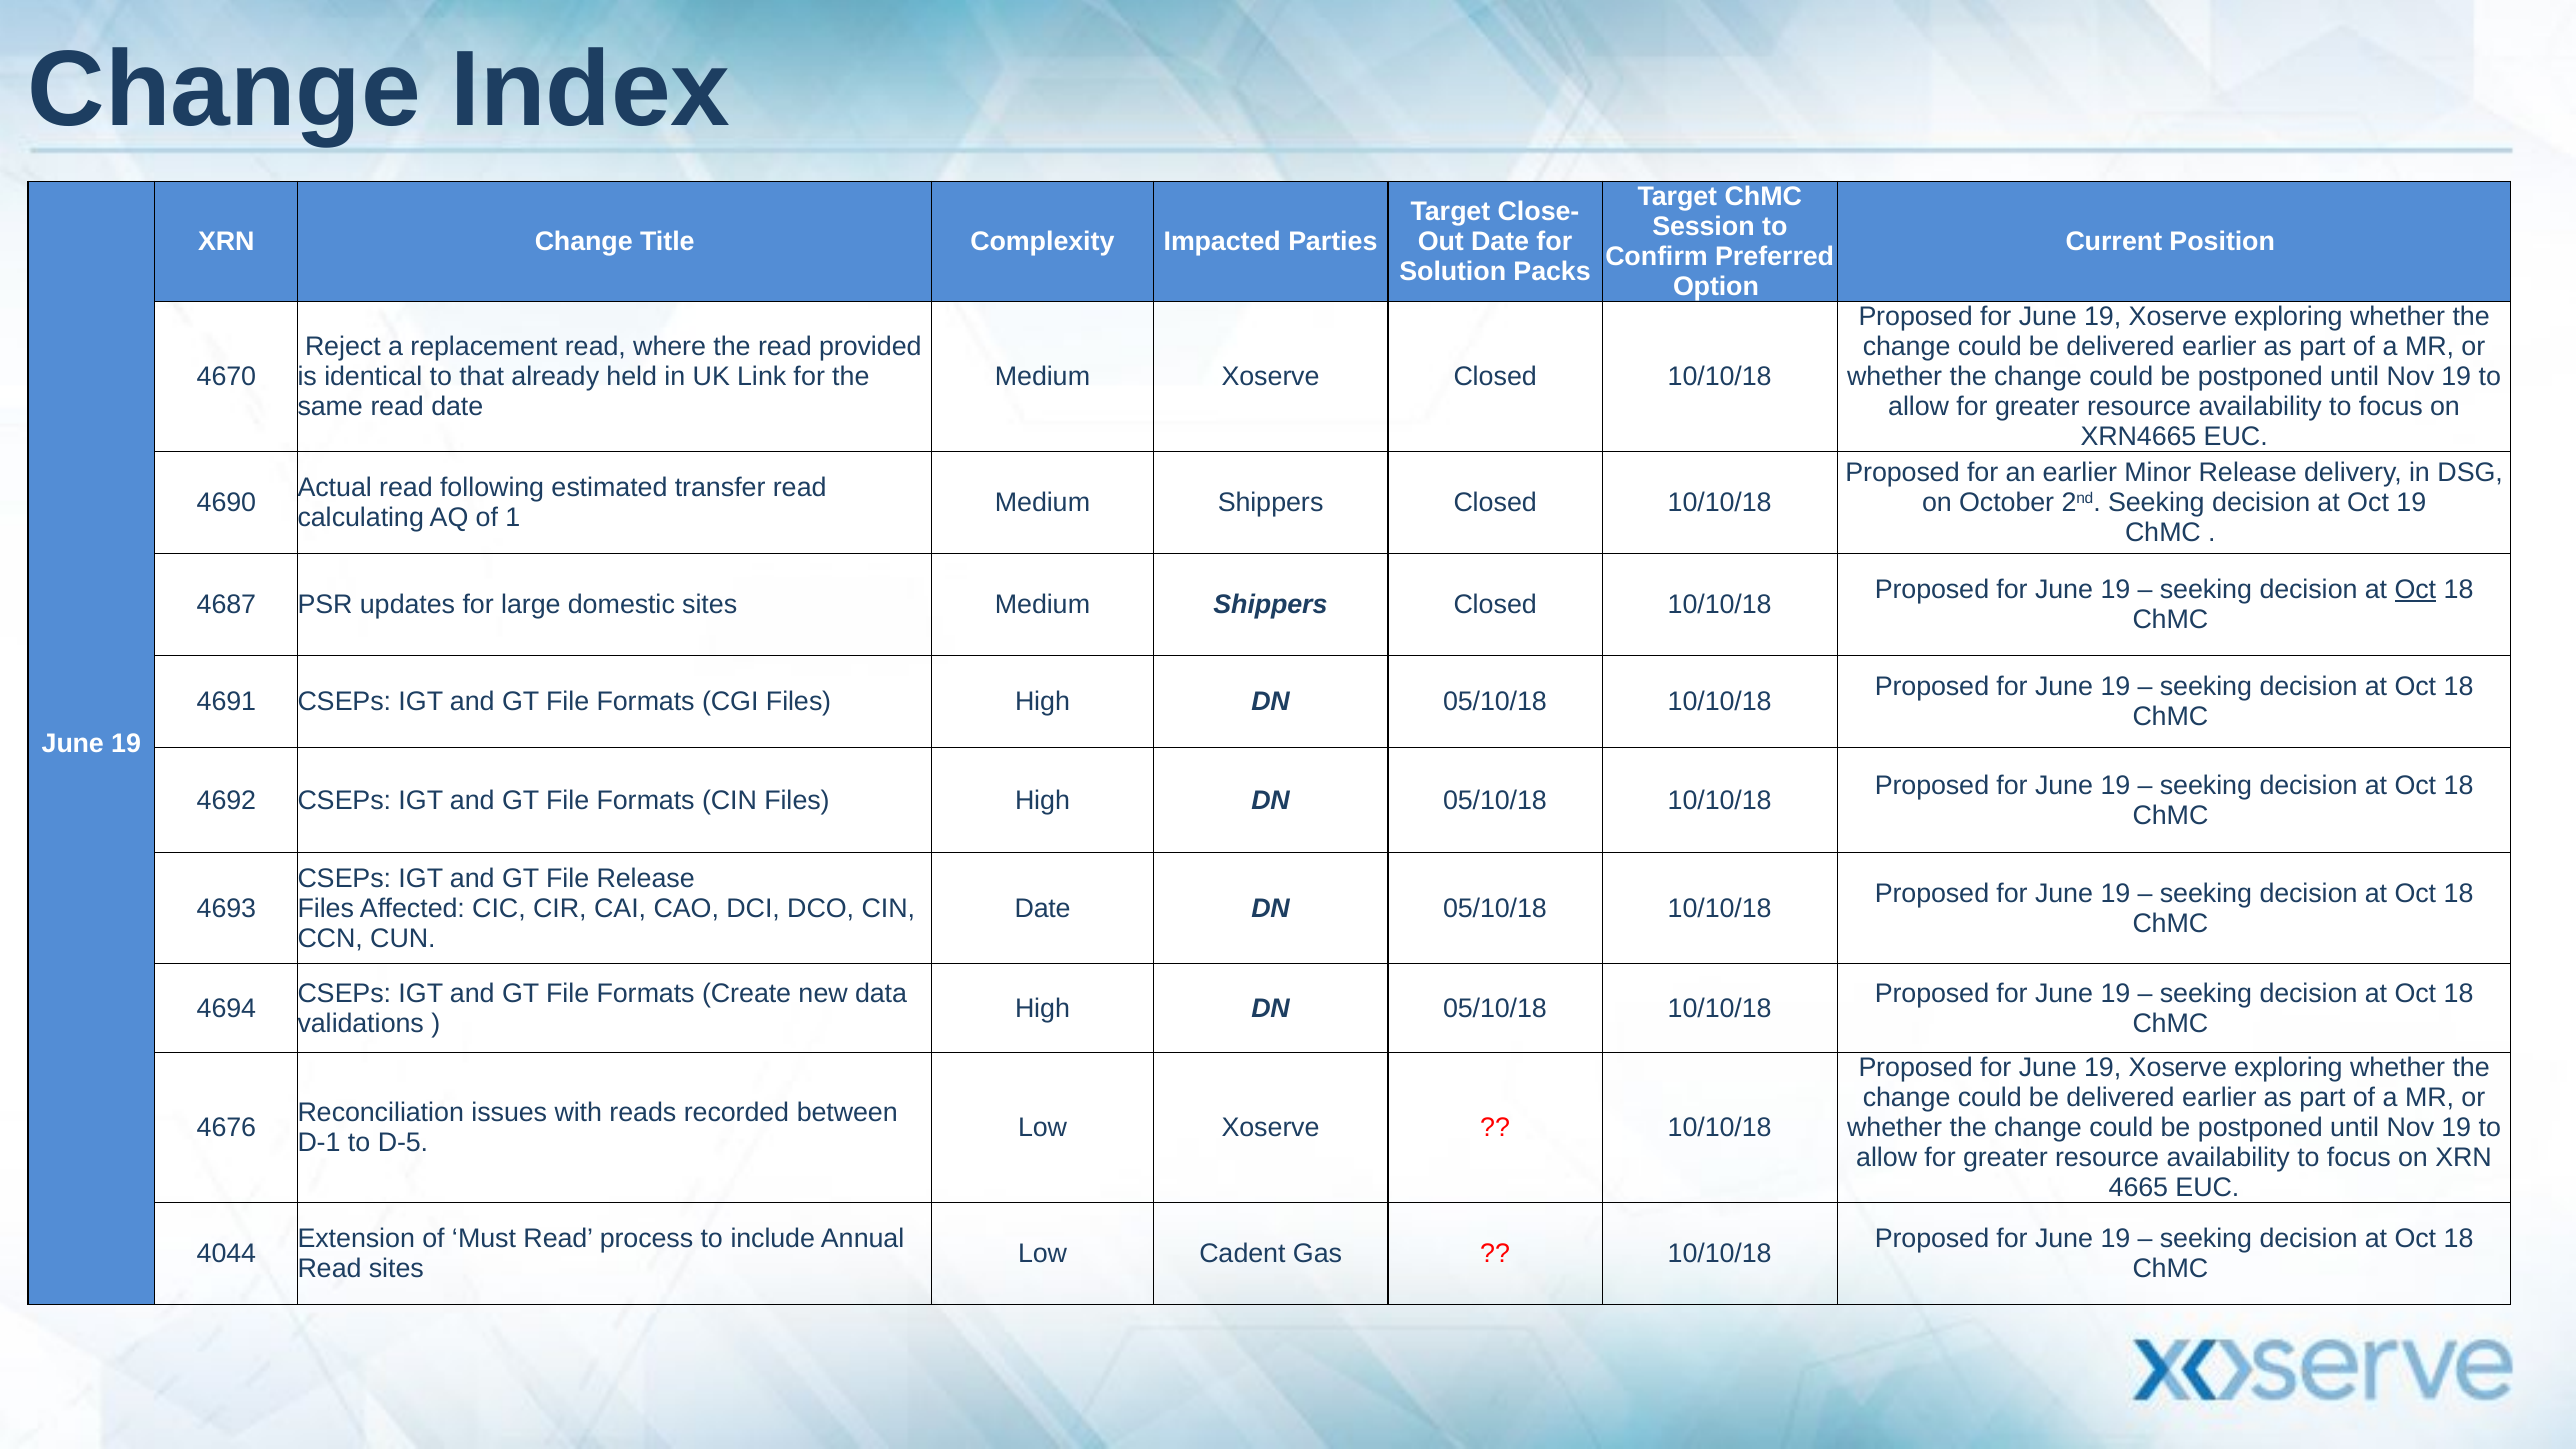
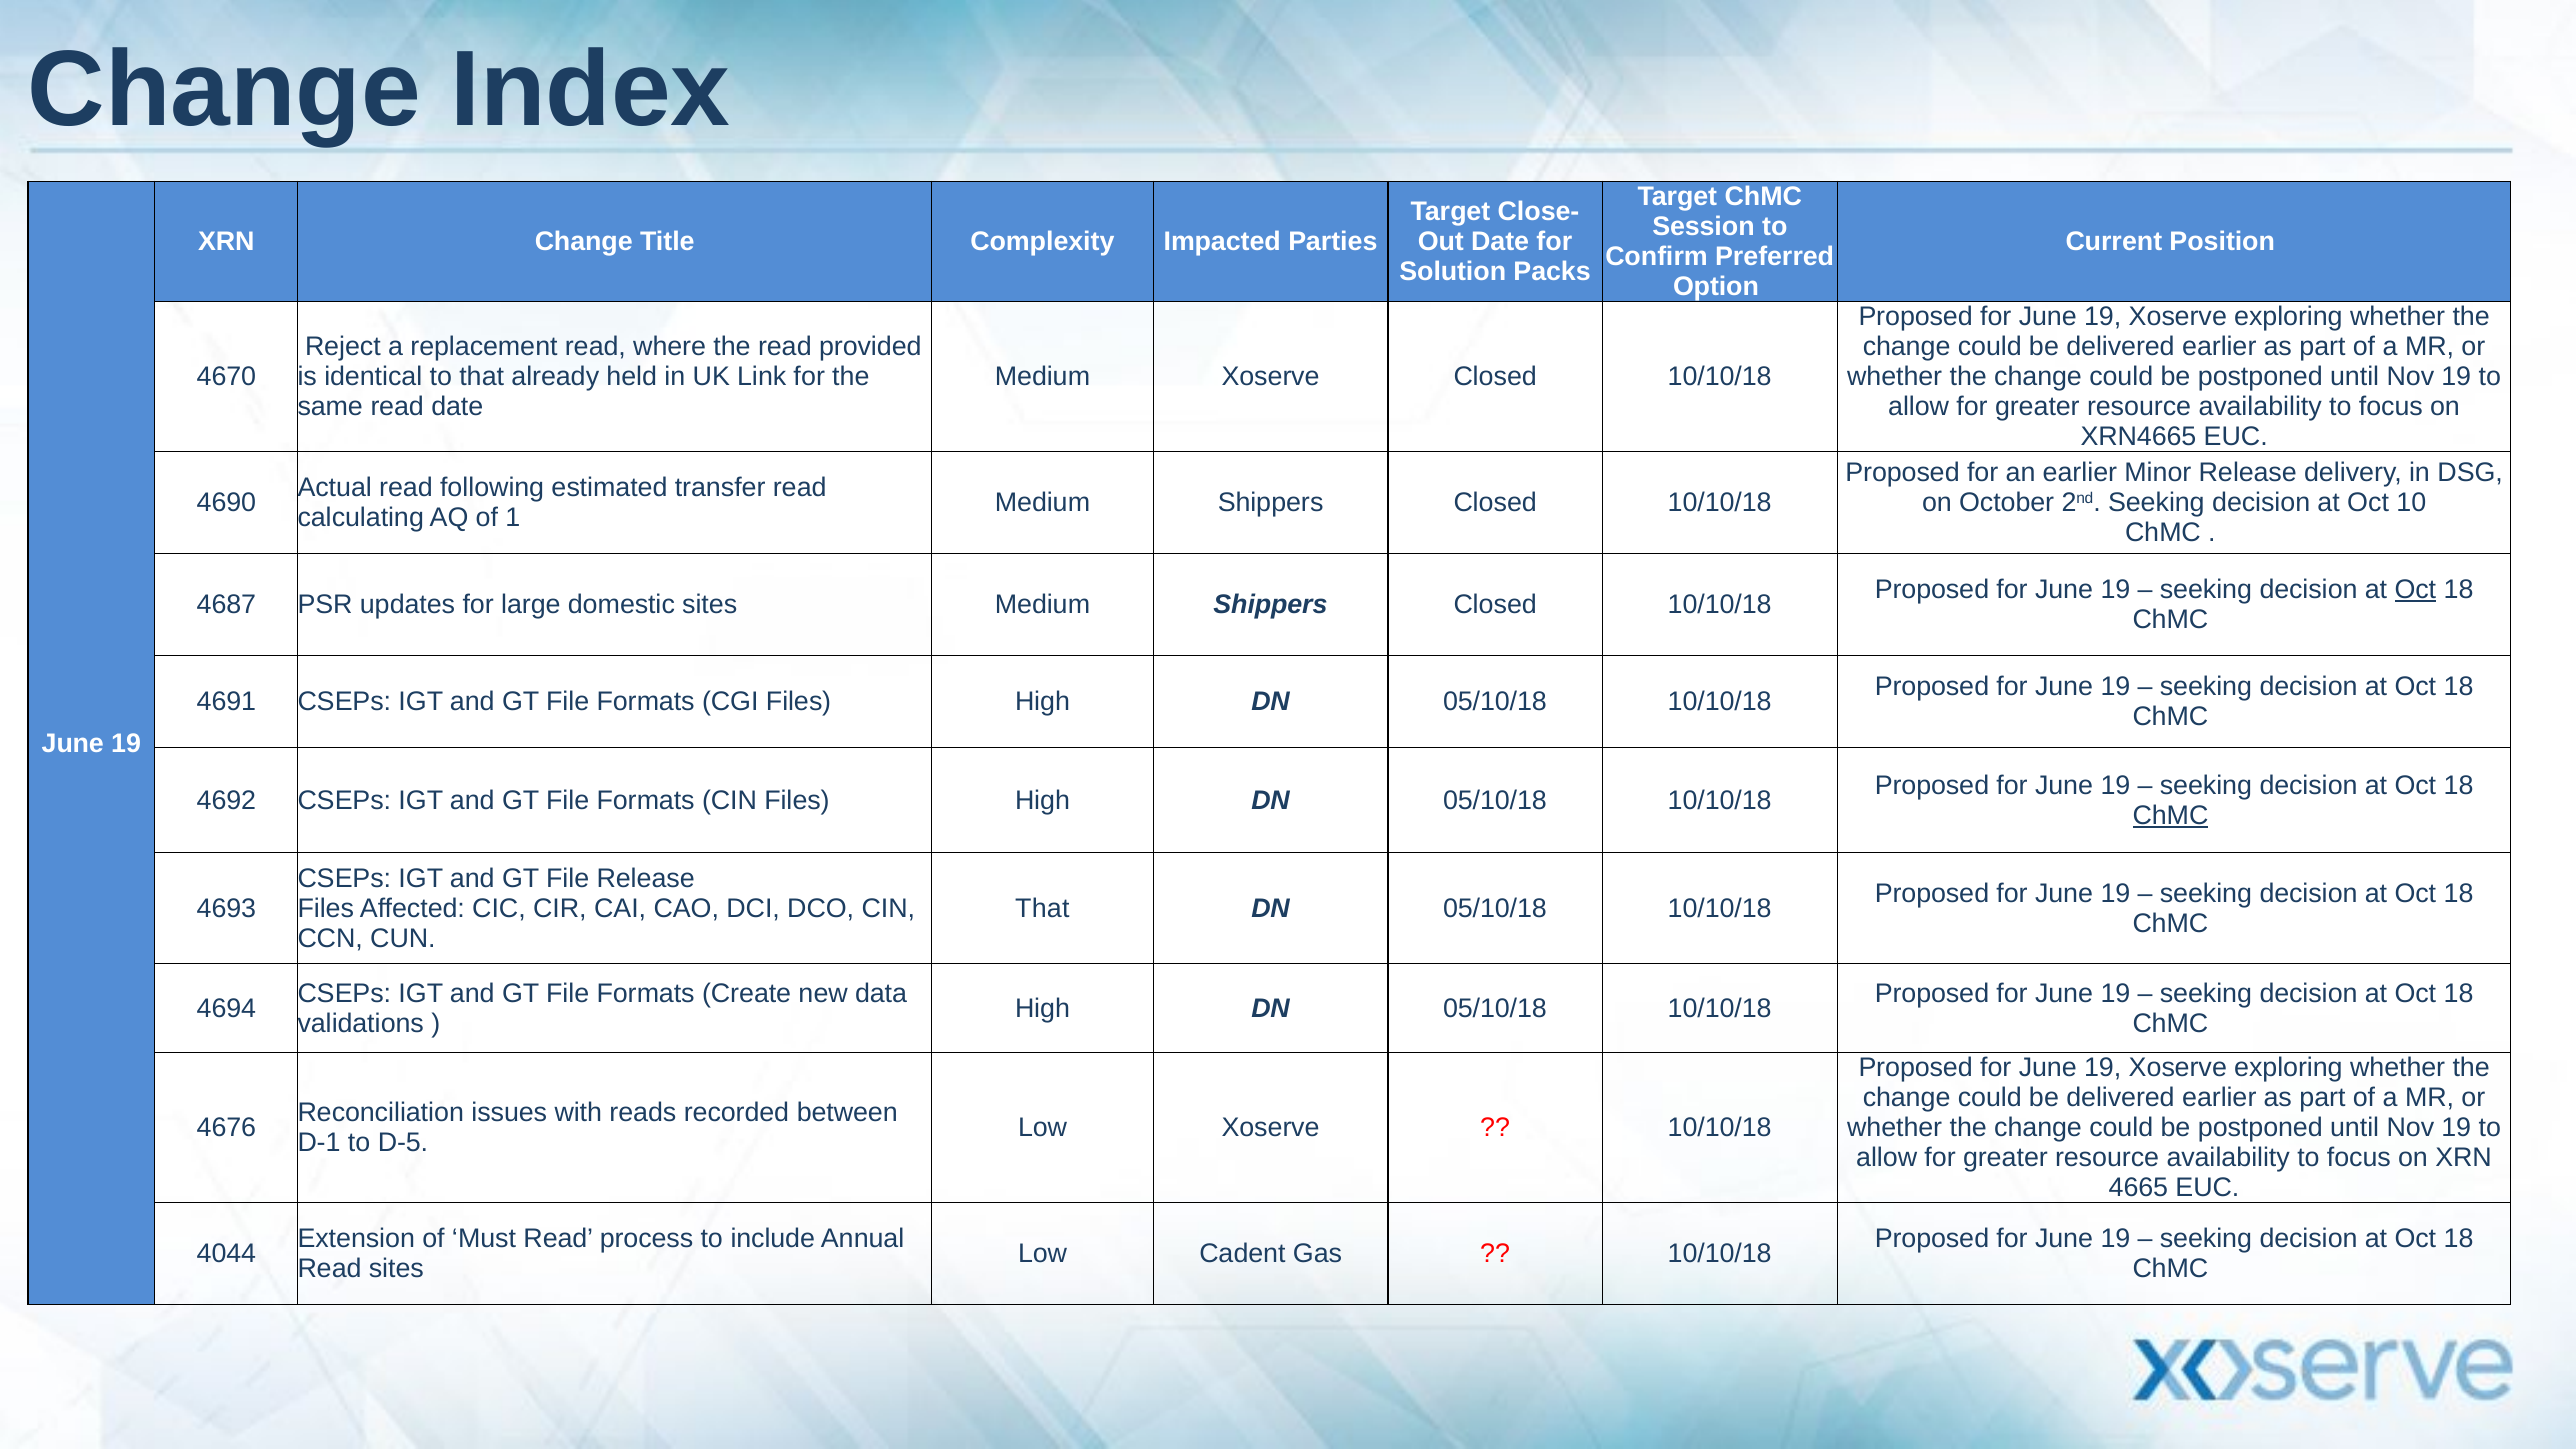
Oct 19: 19 -> 10 (2411, 503)
ChMC underline: none -> present (2170, 815)
Date: Date -> That (1042, 909)
